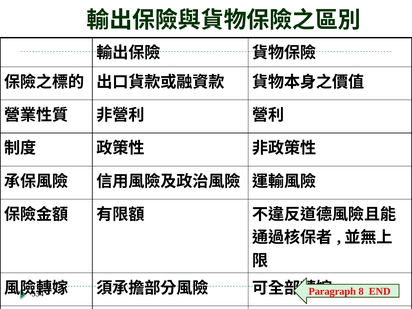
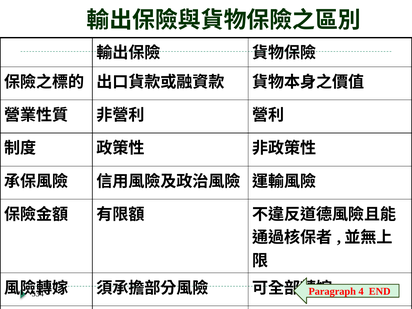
8: 8 -> 4 (361, 291)
